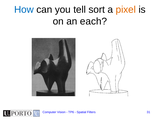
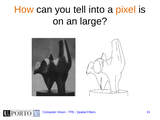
How colour: blue -> orange (24, 10)
sort: sort -> into (97, 10)
each: each -> large (94, 21)
